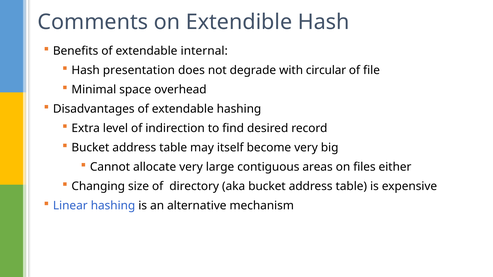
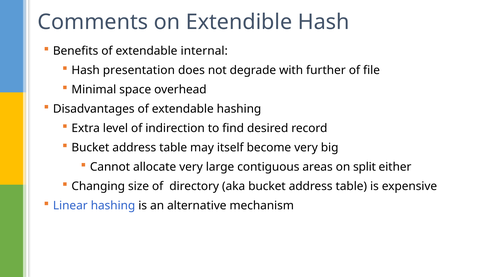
circular: circular -> further (326, 70)
files: files -> split (364, 167)
